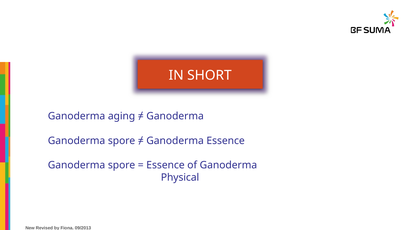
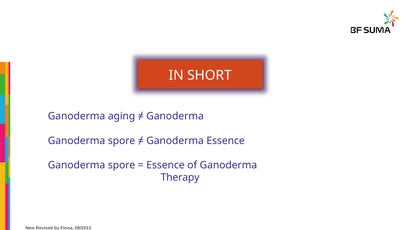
Physical: Physical -> Therapy (180, 178)
